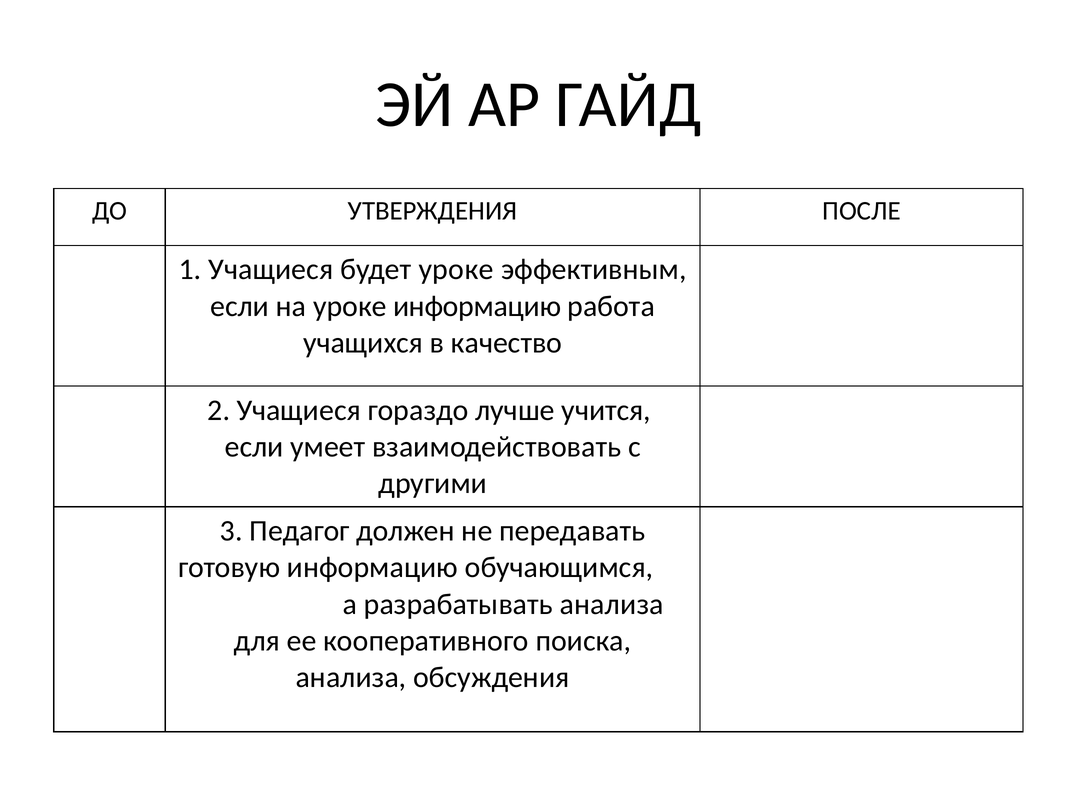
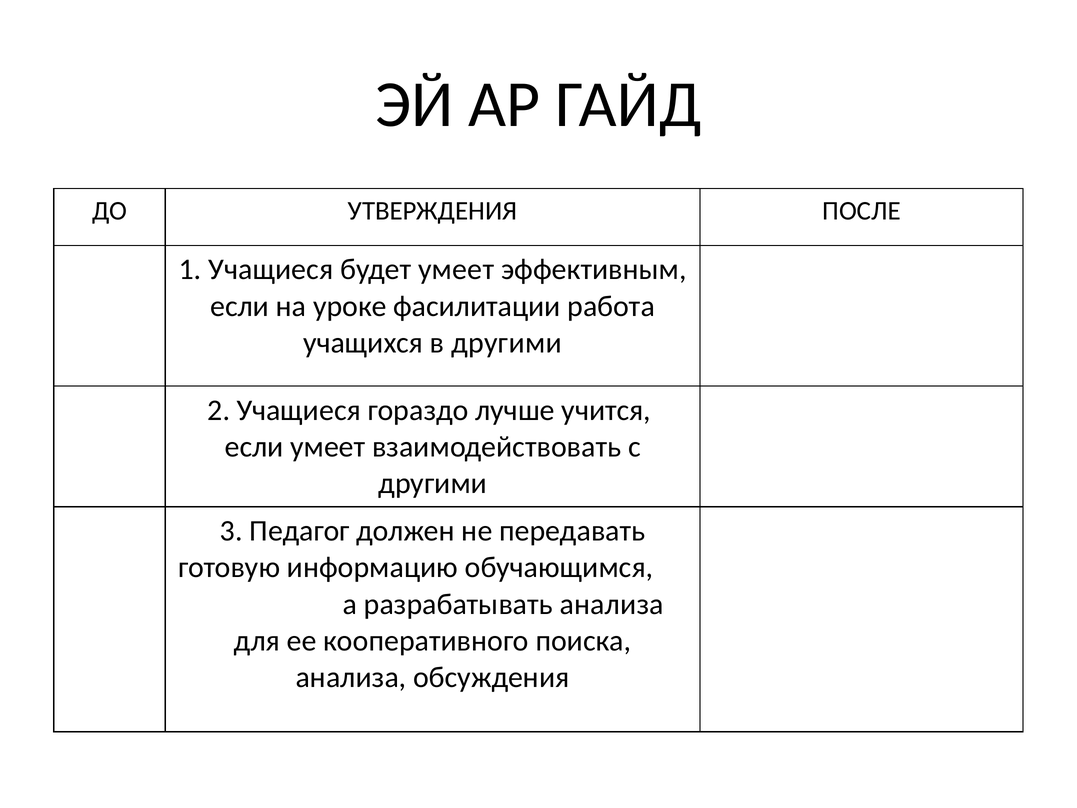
будет уроке: уроке -> умеет (456, 270)
уроке информацию: информацию -> фасилитации (477, 306)
в качество: качество -> другими (506, 343)
